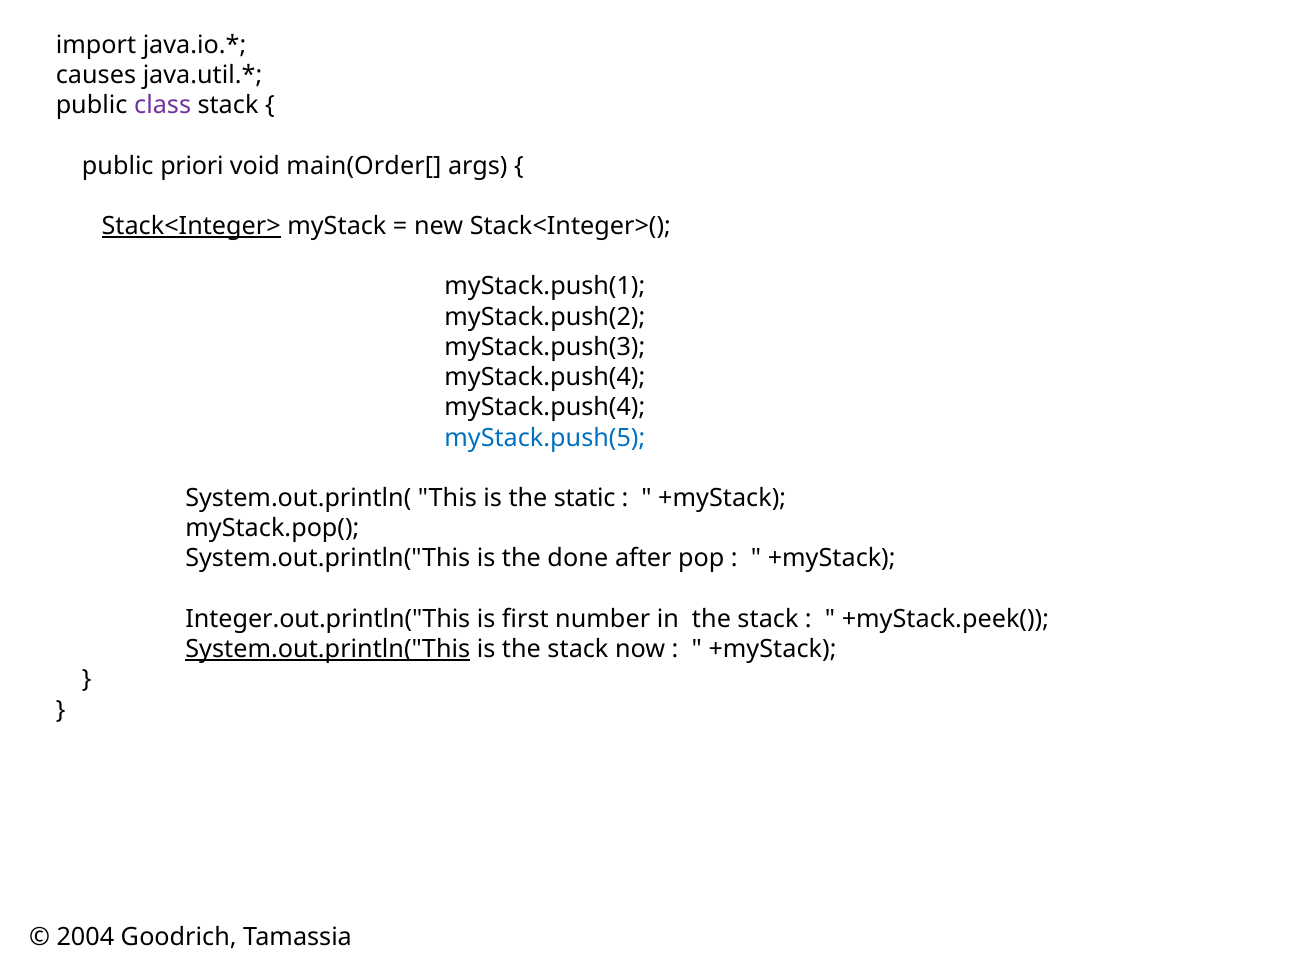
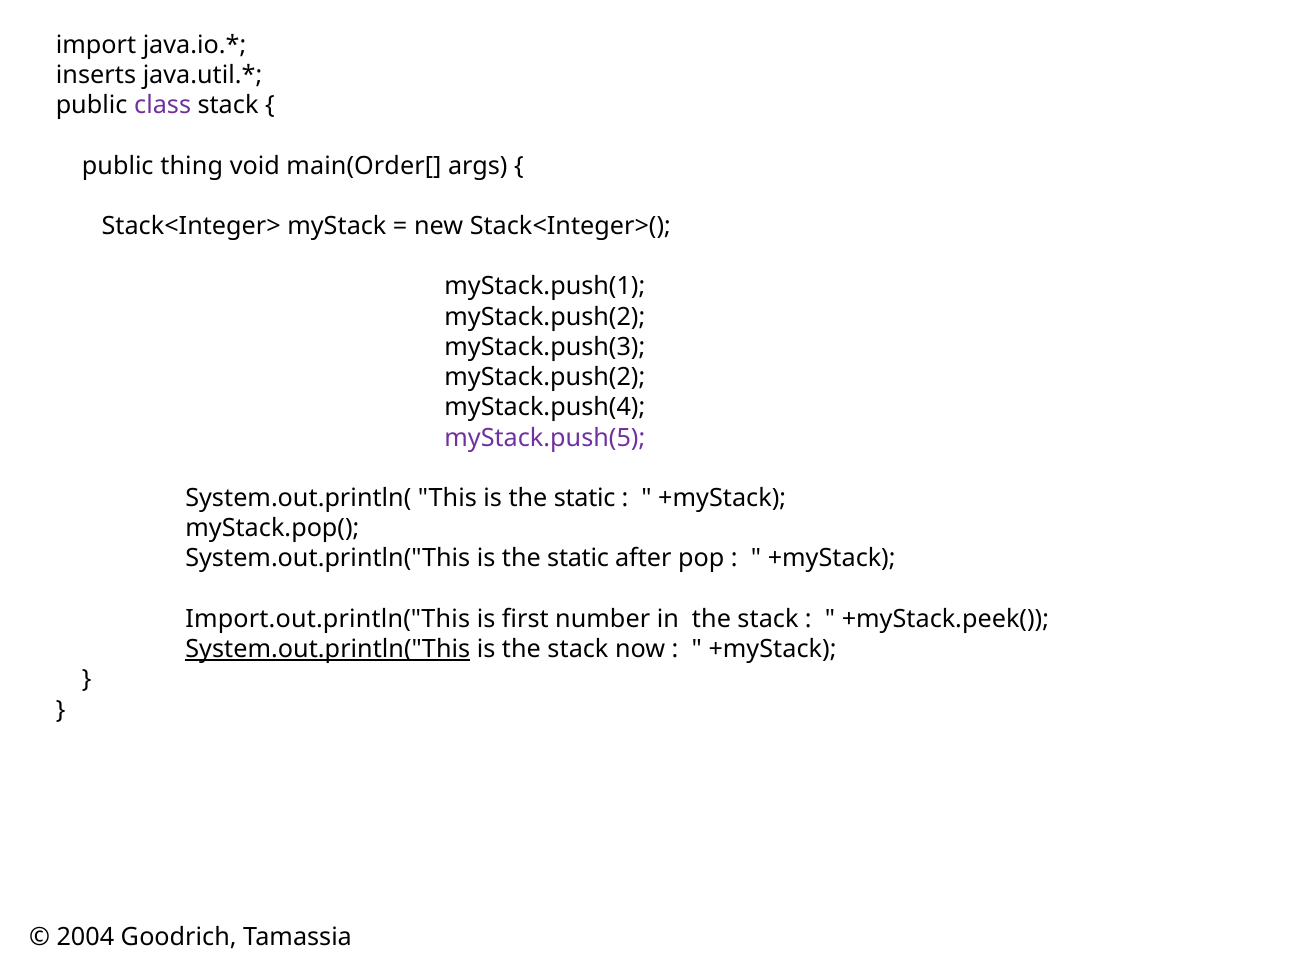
causes: causes -> inserts (96, 75)
priori: priori -> thing (192, 166)
Stack<Integer> underline: present -> none (191, 226)
myStack.push(4: myStack.push(4 -> myStack.push(2 (545, 377)
myStack.push(5 colour: blue -> purple (545, 438)
System.out.println("This is the done: done -> static (578, 559)
Integer.out.println("This: Integer.out.println("This -> Import.out.println("This (328, 619)
